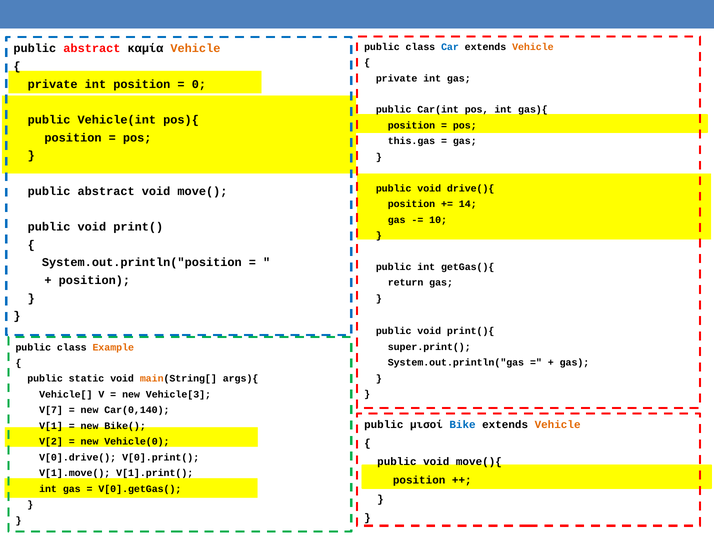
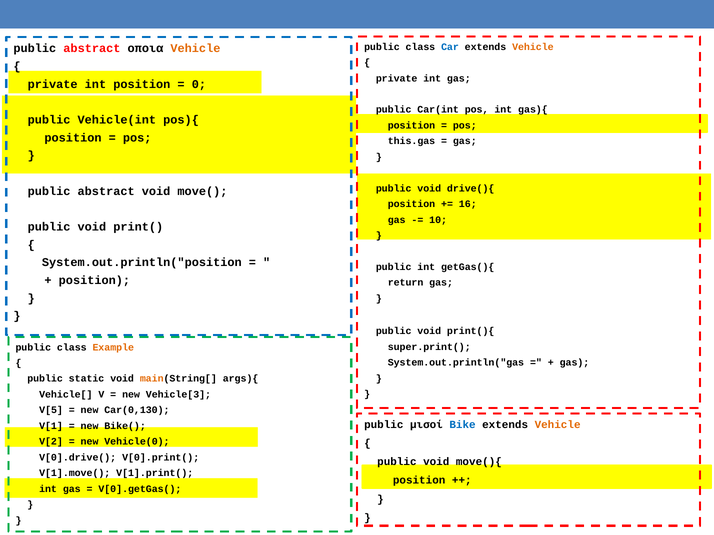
καμία: καμία -> οποια (145, 49)
14: 14 -> 16 (468, 204)
V[7: V[7 -> V[5 (51, 411)
Car(0,140: Car(0,140 -> Car(0,130 (137, 411)
